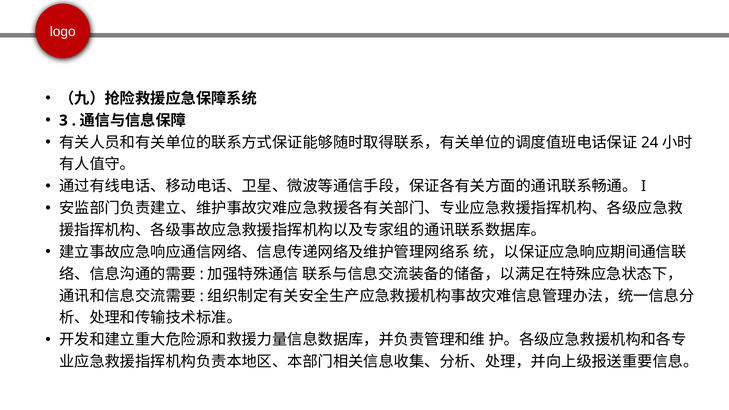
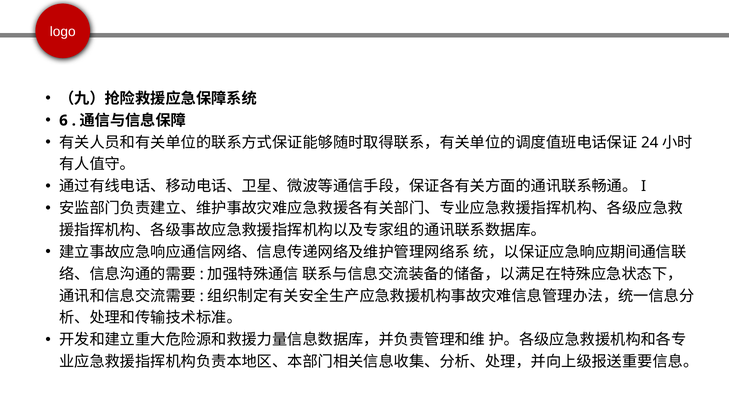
3: 3 -> 6 (63, 121)
